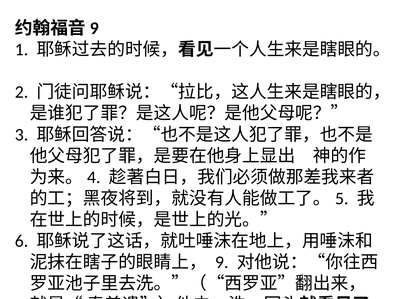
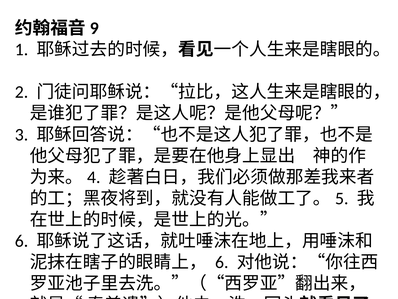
9: 9 -> 6 (222, 262)
